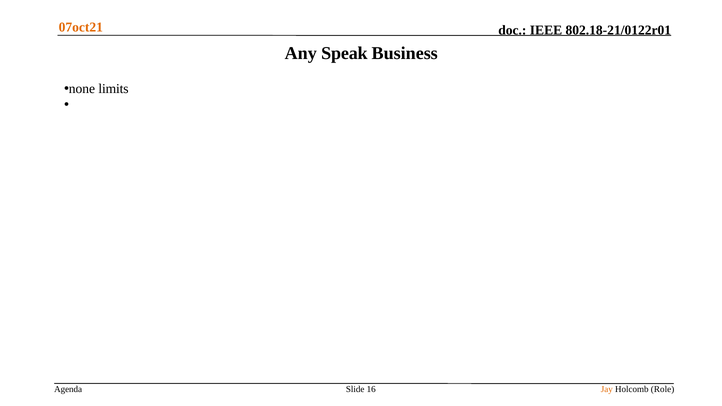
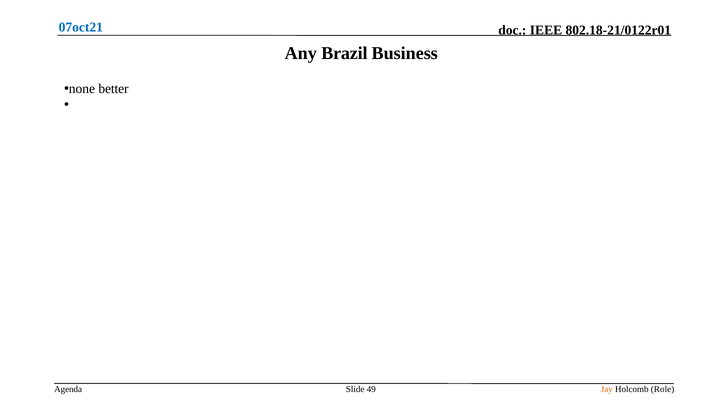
07oct21 colour: orange -> blue (81, 27)
Speak: Speak -> Brazil (344, 53)
limits: limits -> better (114, 89)
16: 16 -> 49 (371, 390)
